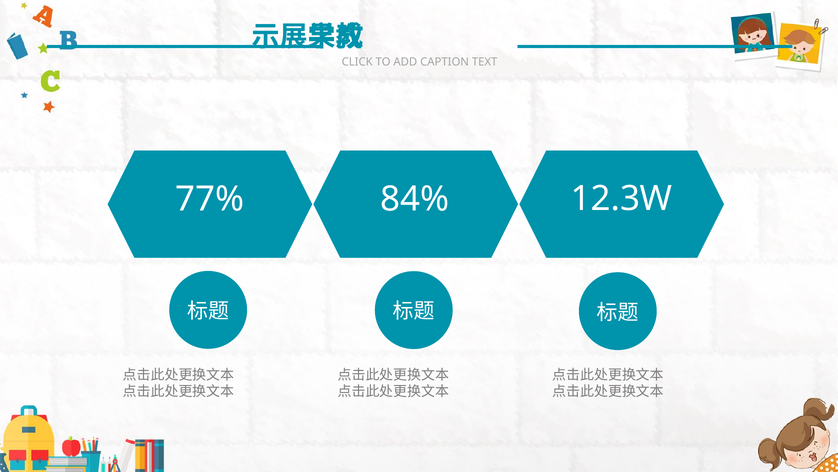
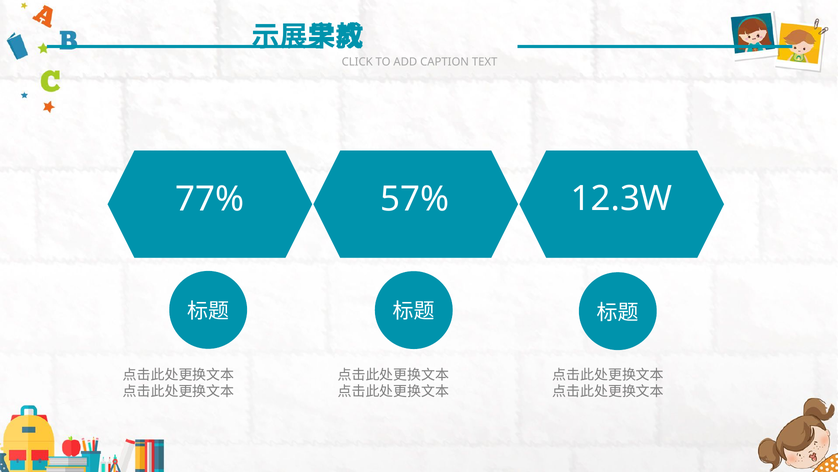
84%: 84% -> 57% (415, 199)
